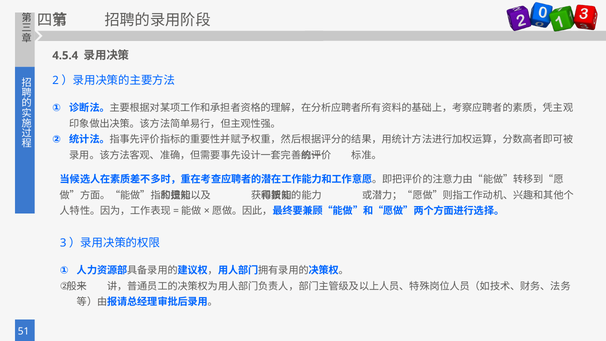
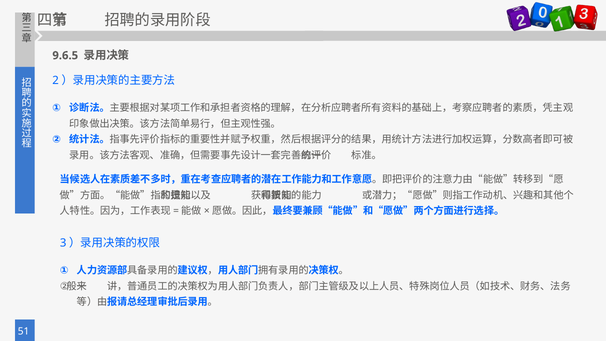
4.5.4: 4.5.4 -> 9.6.5 (65, 55)
